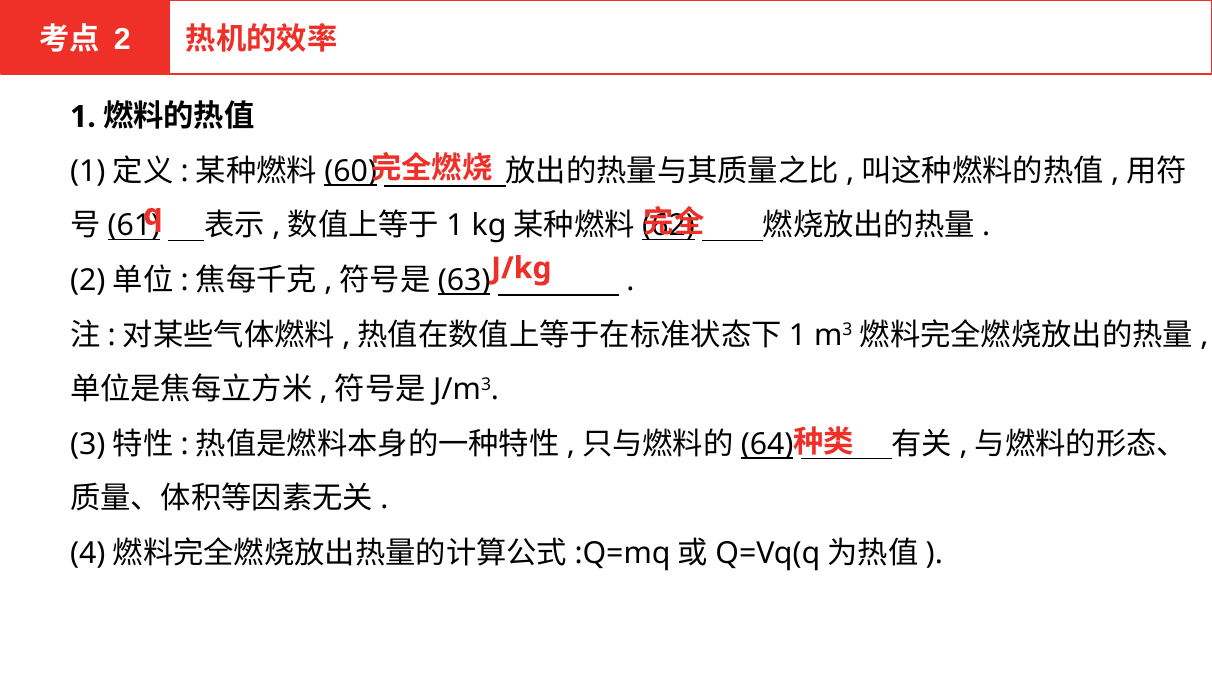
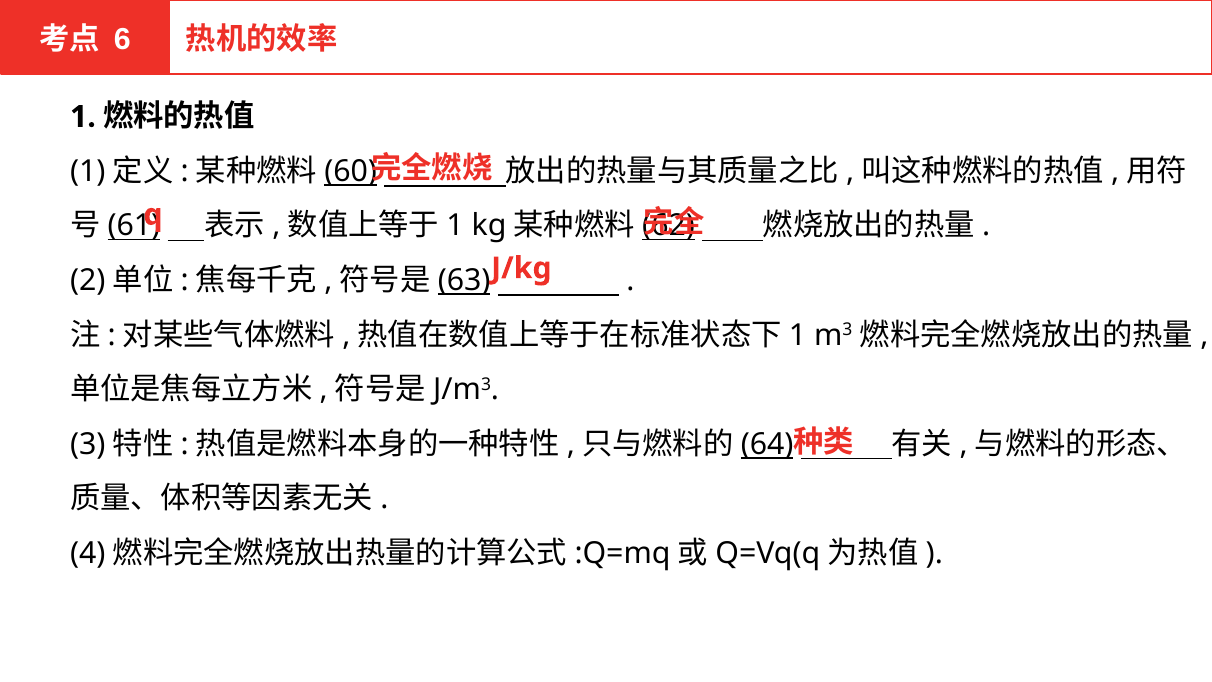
2: 2 -> 6 (122, 39)
